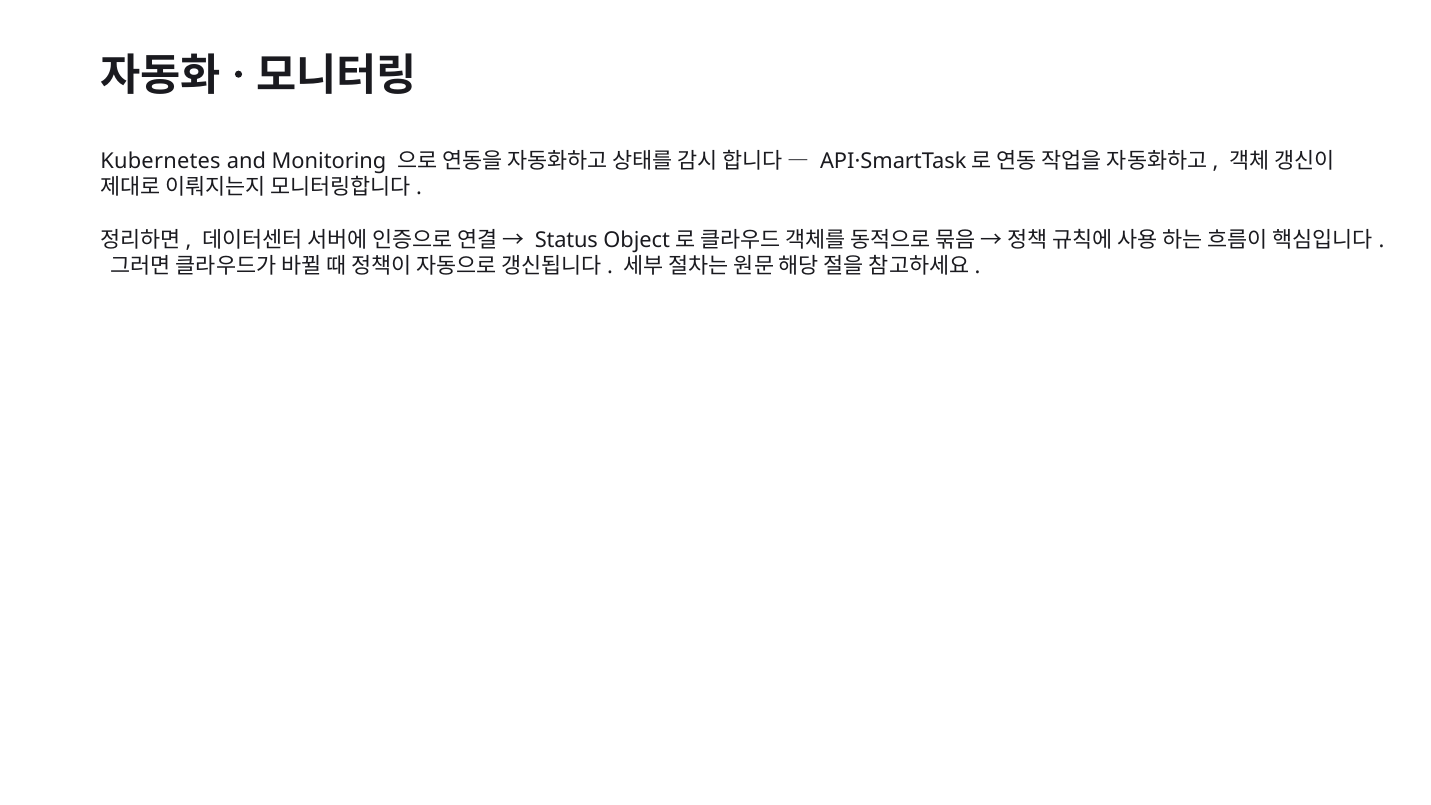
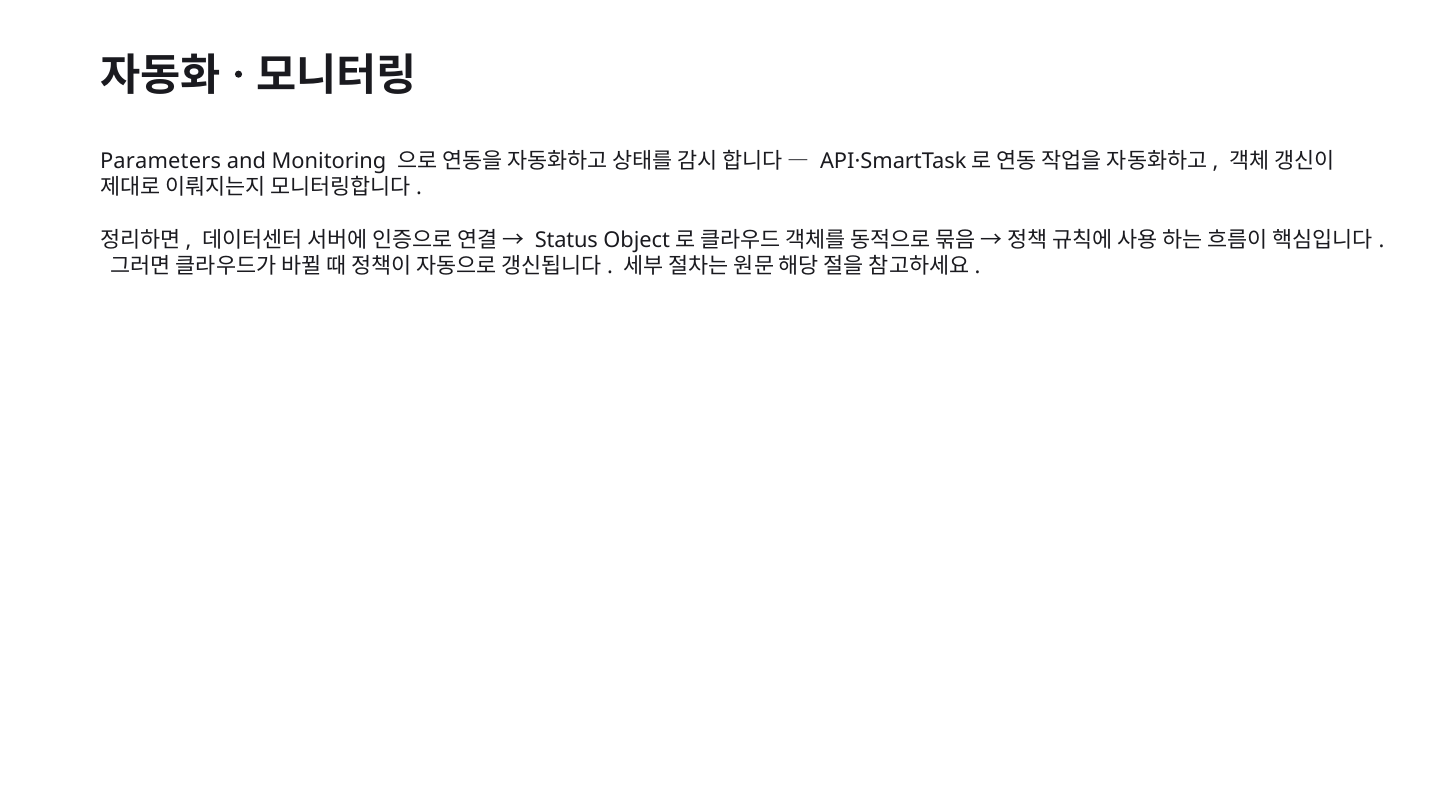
Kubernetes: Kubernetes -> Parameters (161, 161)
